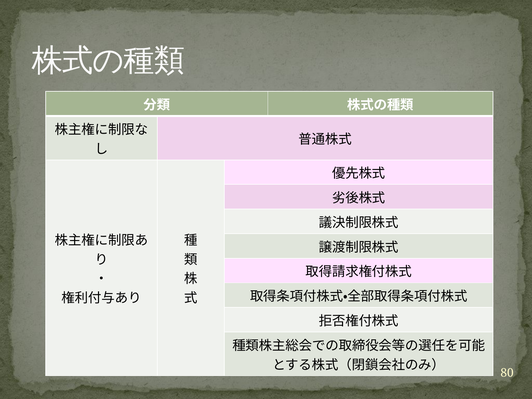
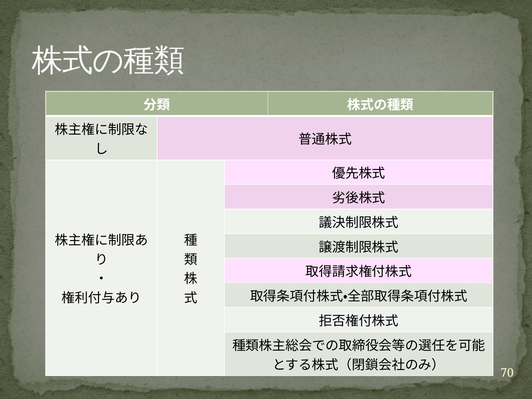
80: 80 -> 70 (507, 373)
